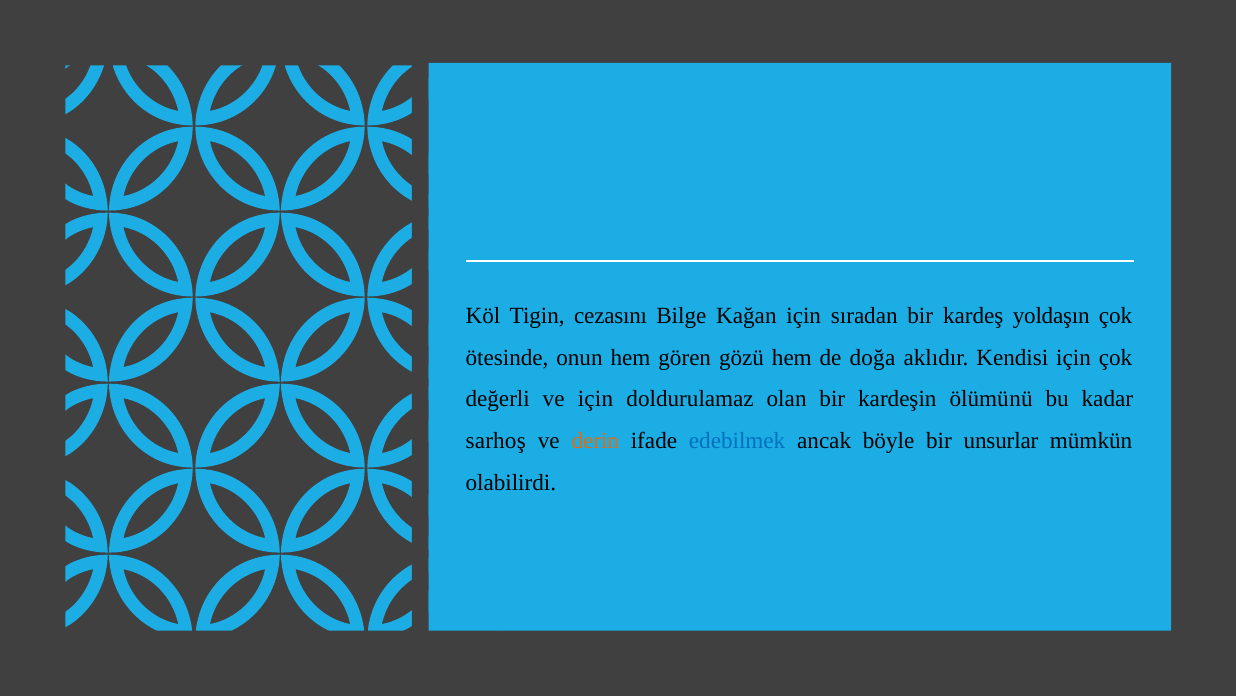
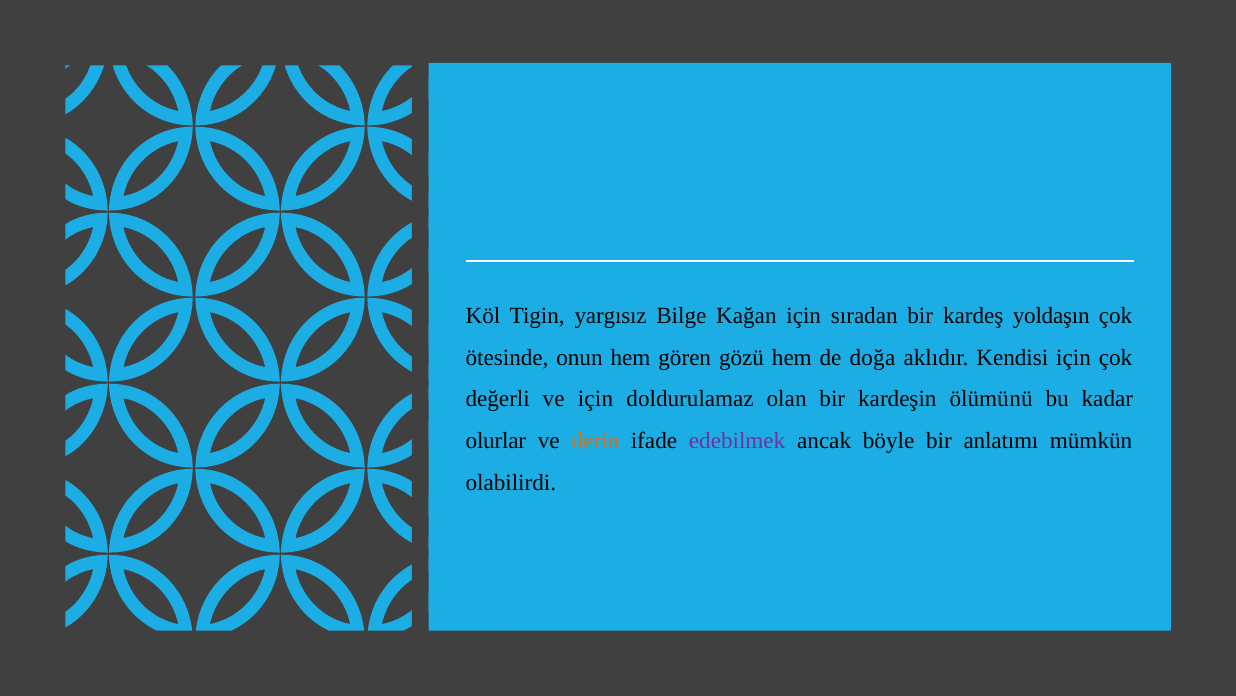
cezasını: cezasını -> yargısız (611, 315)
sarhoş: sarhoş -> olurlar (496, 440)
edebilmek colour: blue -> purple (737, 440)
unsurlar: unsurlar -> anlatımı (1001, 440)
